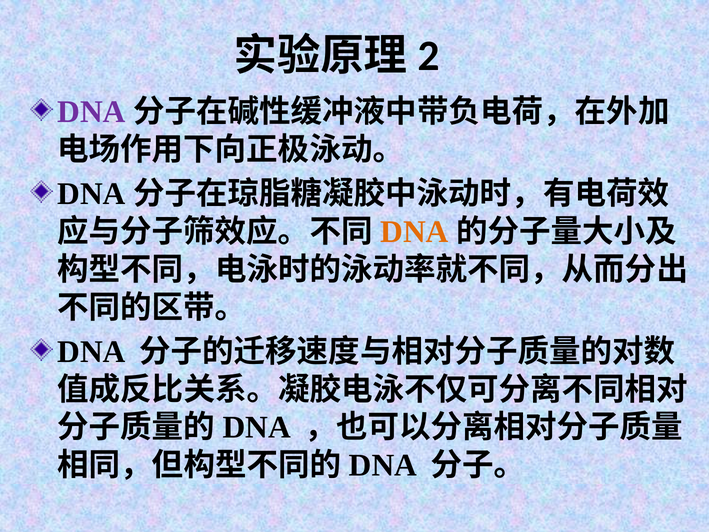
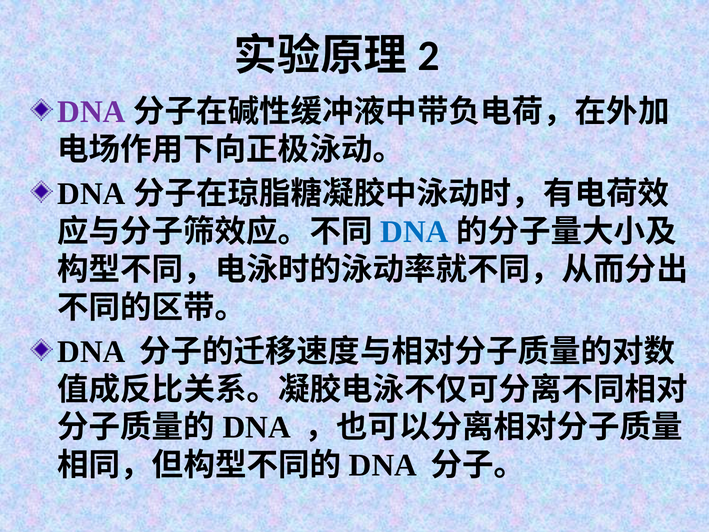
DNA colour: orange -> blue (415, 232)
